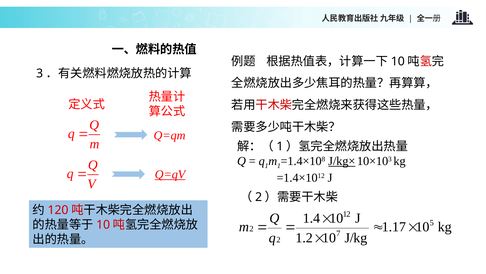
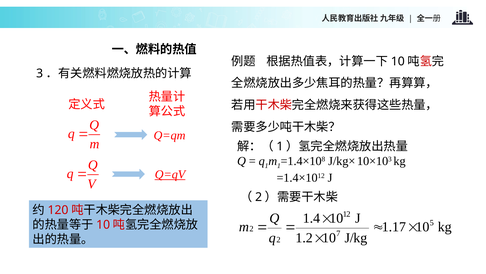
J/kg× underline: present -> none (342, 161)
